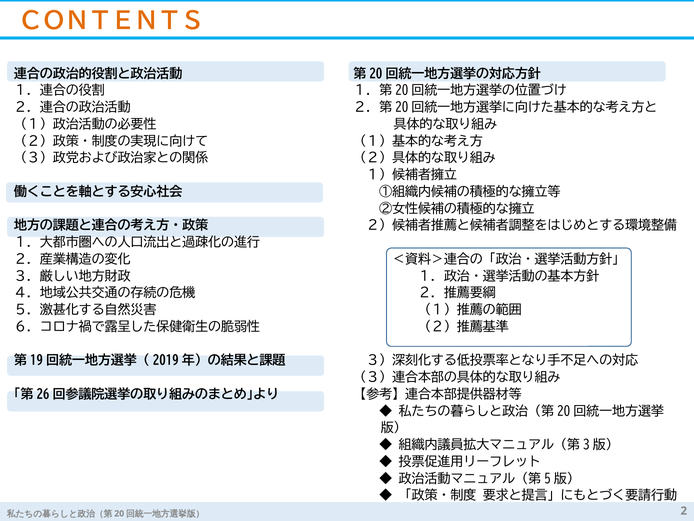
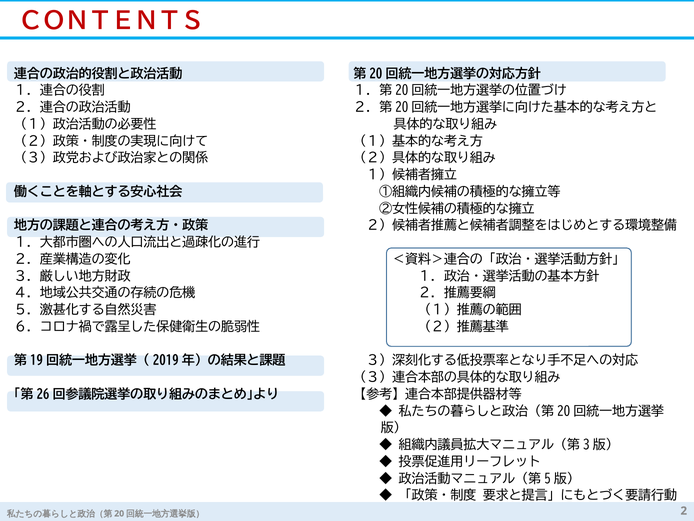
ＣＯＮＴＥＮＴＳ colour: orange -> red (112, 21)
